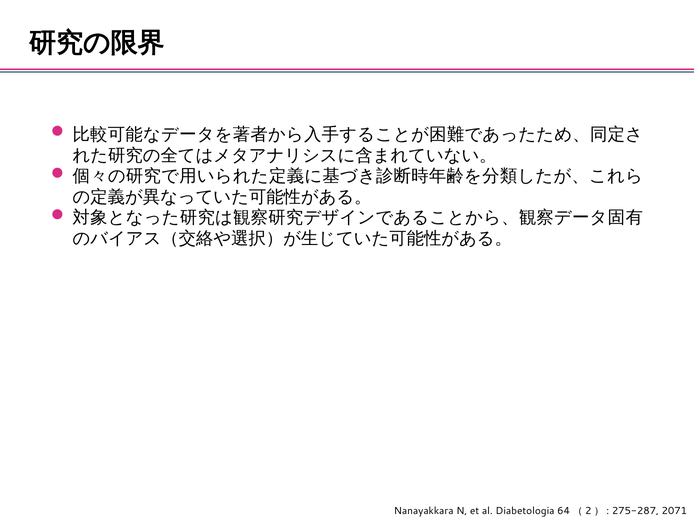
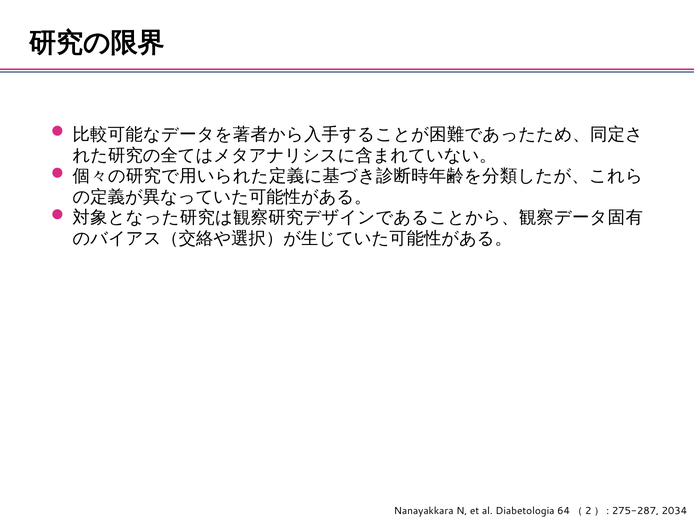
2071: 2071 -> 2034 (674, 511)
